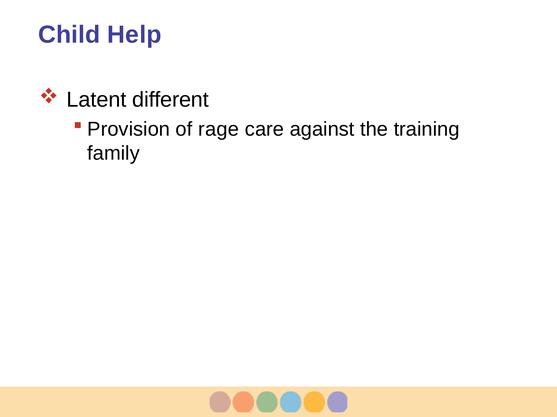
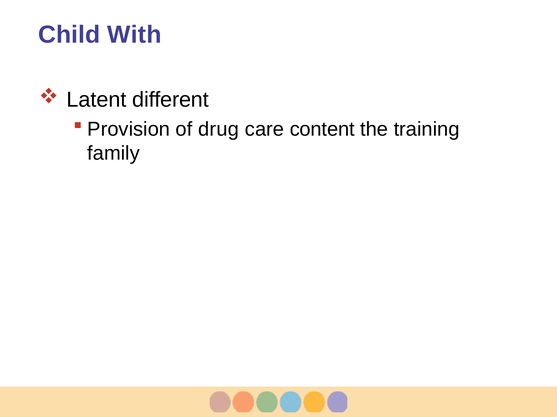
Help: Help -> With (134, 35)
rage: rage -> drug (219, 130)
against: against -> content (322, 130)
